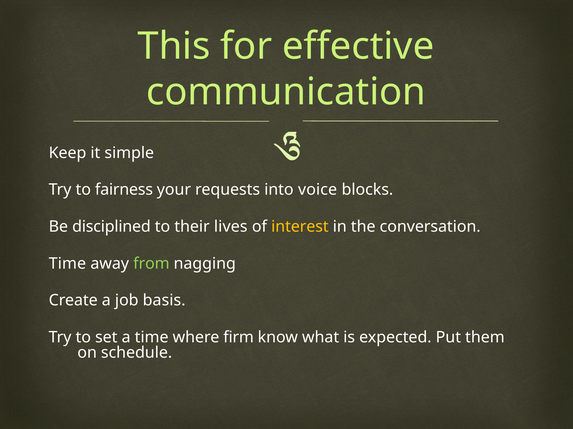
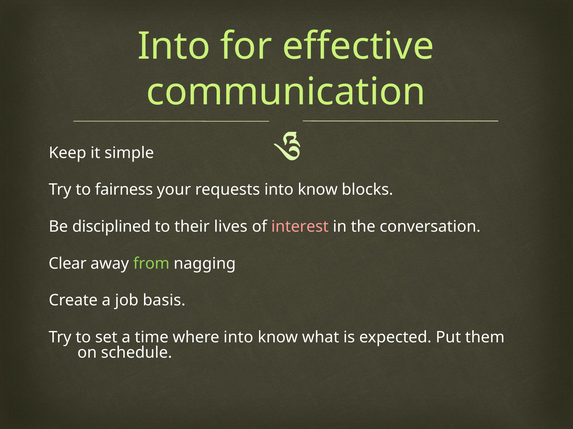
This: This -> Into (174, 46)
requests into voice: voice -> know (318, 190)
interest colour: yellow -> pink (300, 227)
Time: Time -> Clear (68, 264)
where firm: firm -> into (238, 338)
